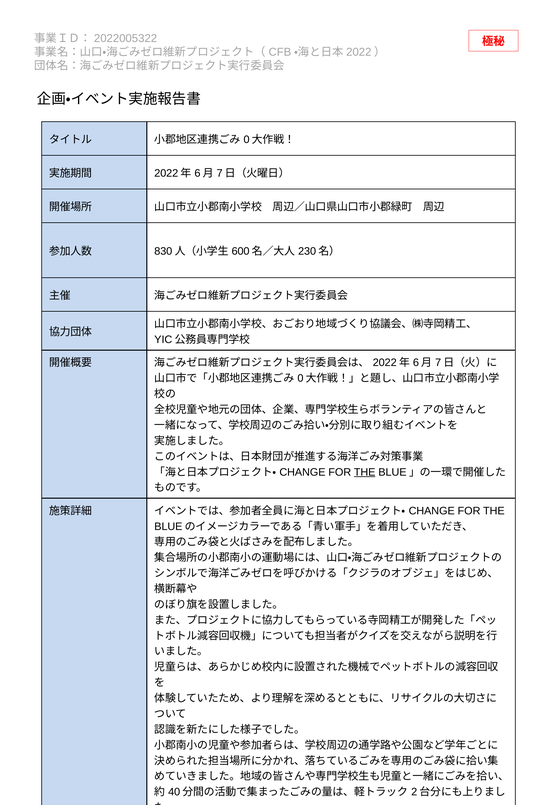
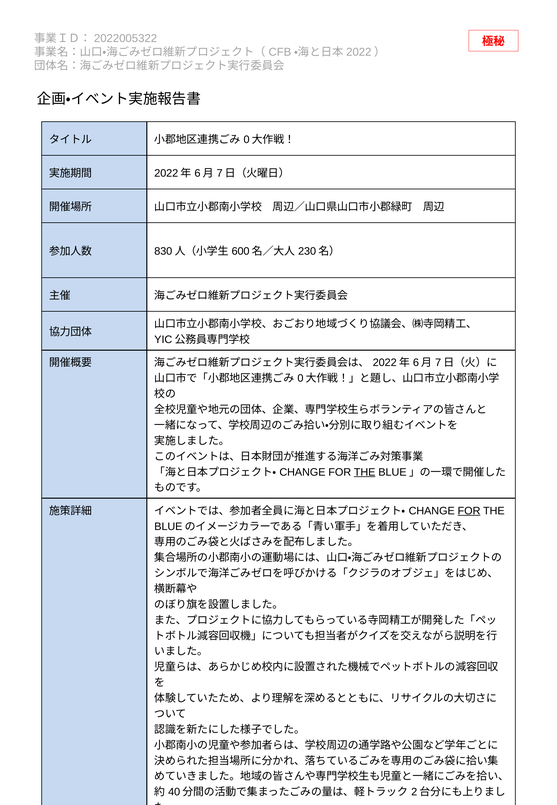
FOR underline: none -> present (469, 511)
